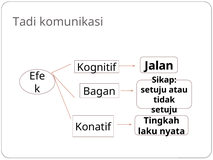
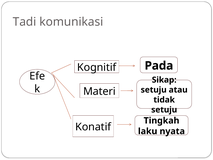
Jalan: Jalan -> Pada (159, 66)
Bagan: Bagan -> Materi (99, 91)
